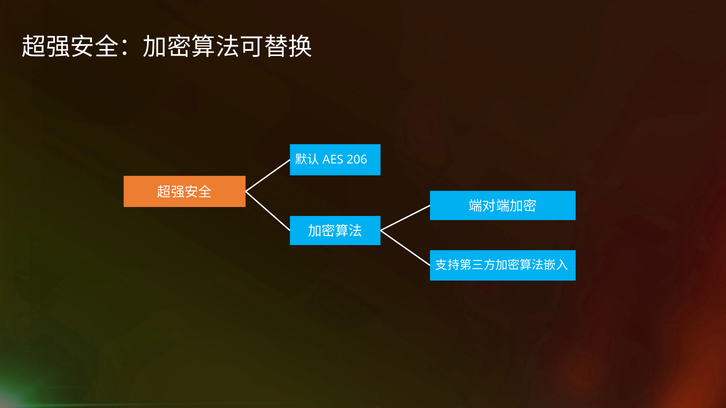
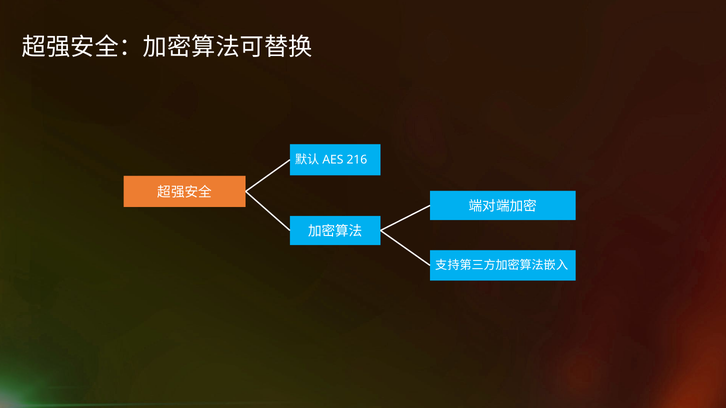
206: 206 -> 216 (357, 160)
